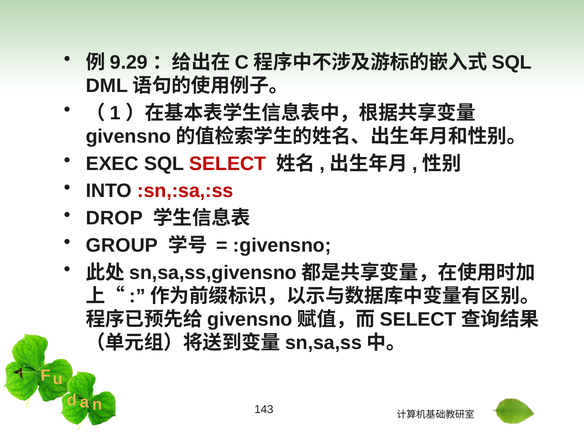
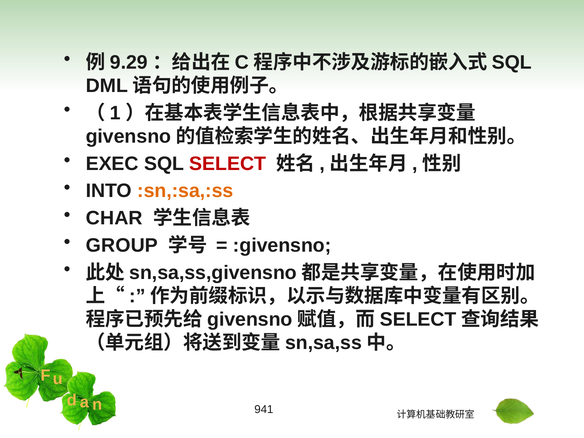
:sn,:sa,:ss colour: red -> orange (185, 191)
DROP: DROP -> CHAR (114, 218)
143: 143 -> 941 (264, 409)
